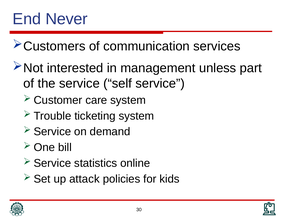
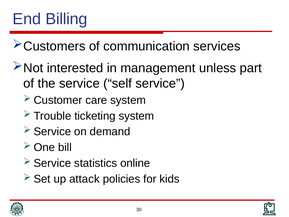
Never: Never -> Billing (67, 19)
